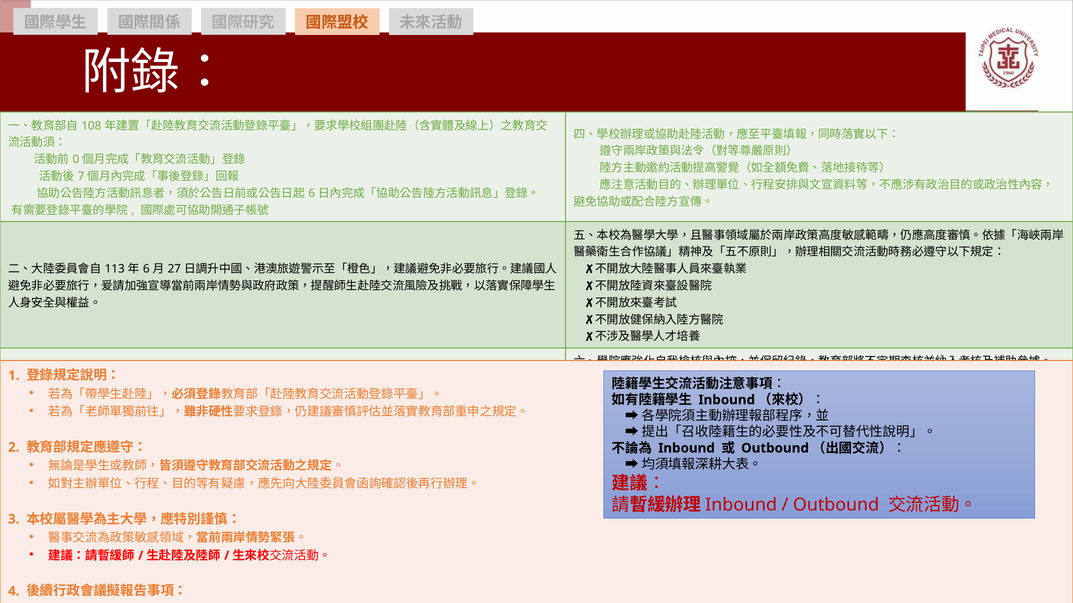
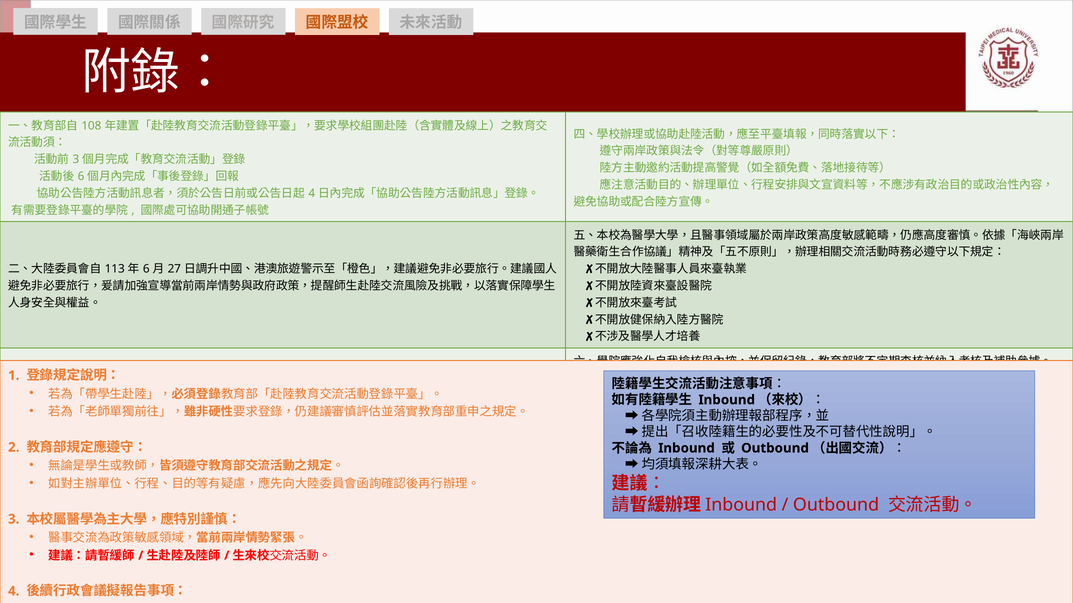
0: 0 -> 3 (76, 160)
7: 7 -> 6 (81, 177)
6: 6 -> 4 (312, 194)
